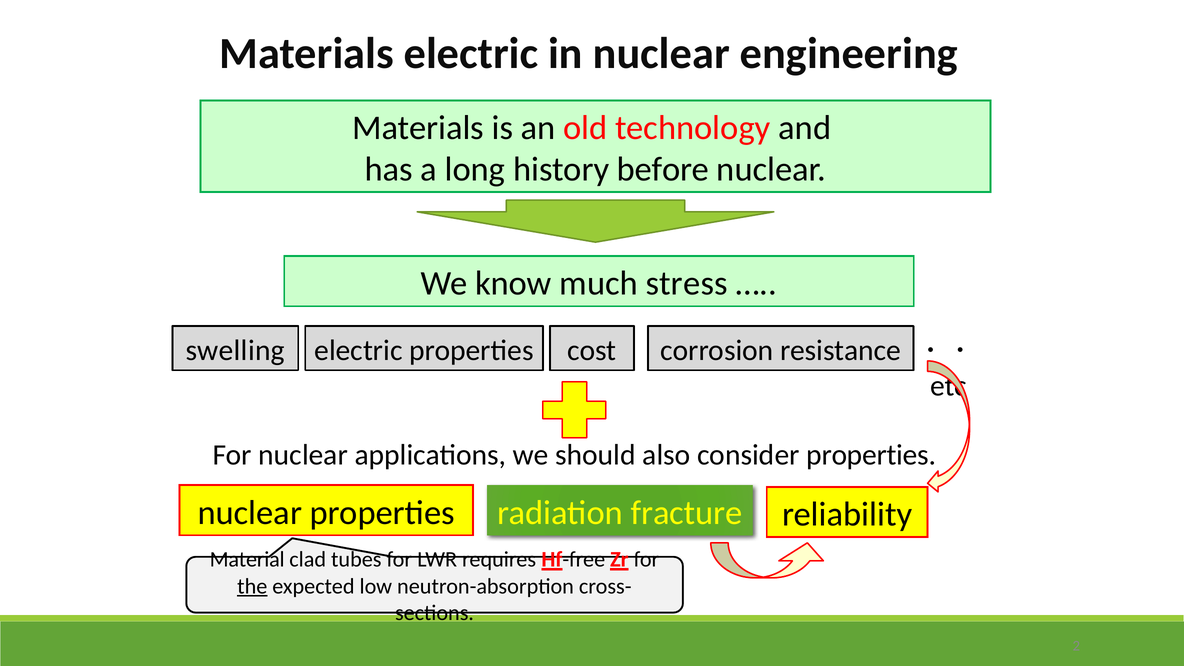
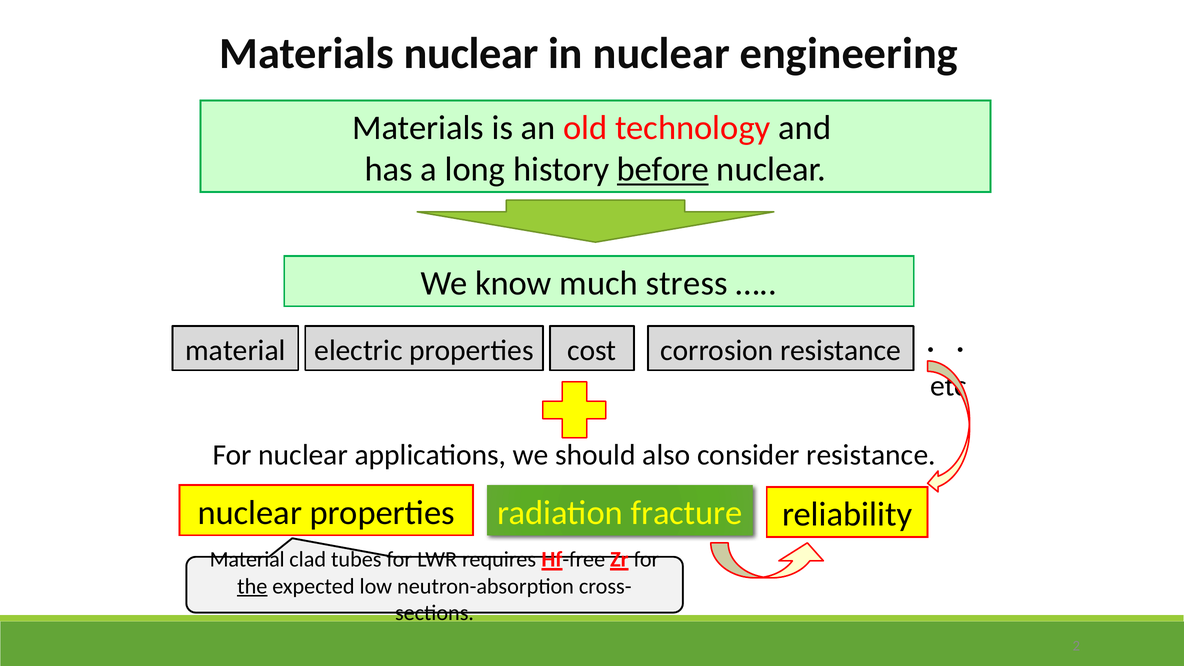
Materials electric: electric -> nuclear (471, 54)
before underline: none -> present (663, 169)
swelling: swelling -> material (235, 350)
properties: properties -> resistance (871, 455)
